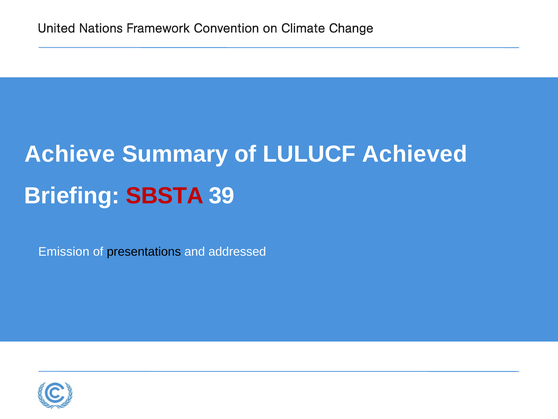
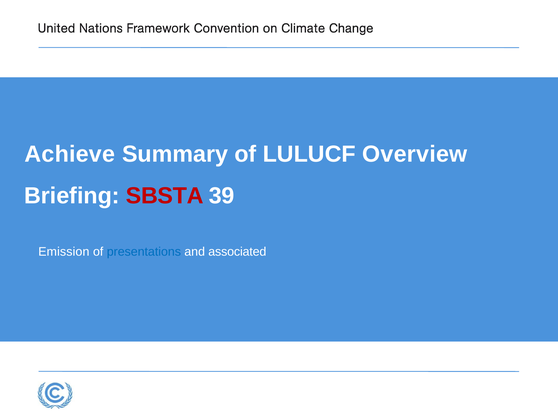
Achieved: Achieved -> Overview (415, 154)
presentations colour: black -> blue (144, 251)
addressed: addressed -> associated (237, 251)
